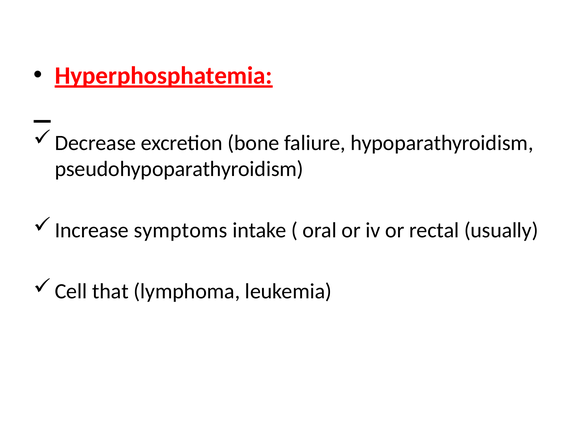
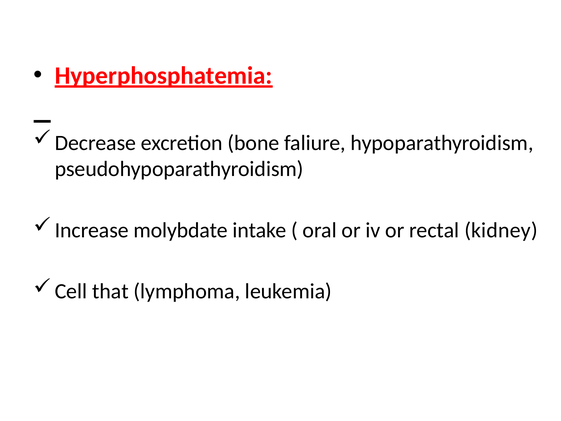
symptoms: symptoms -> molybdate (181, 230)
usually: usually -> kidney (501, 230)
